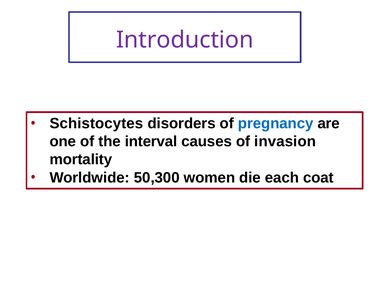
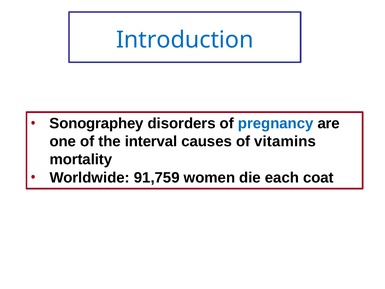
Introduction colour: purple -> blue (185, 40)
Schistocytes: Schistocytes -> Sonographey (97, 123)
invasion: invasion -> vitamins (285, 141)
50,300: 50,300 -> 91,759 (157, 177)
